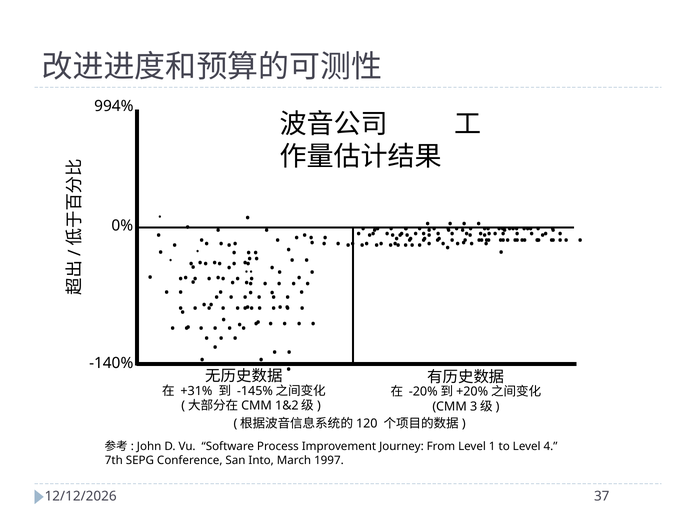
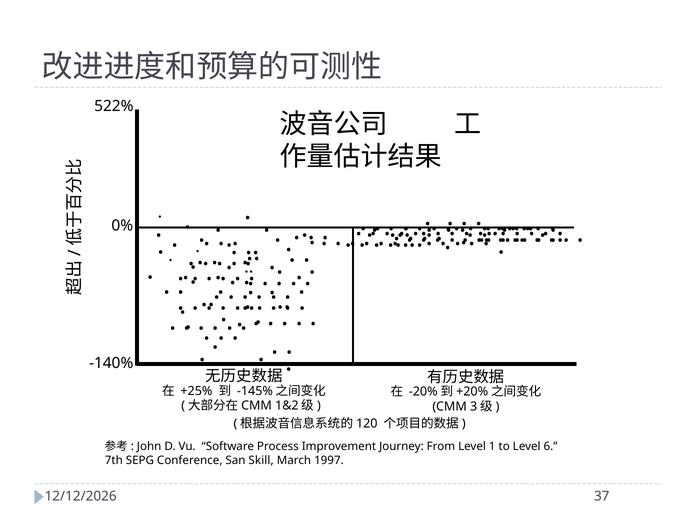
994%: 994% -> 522% (114, 106)
+31%: +31% -> +25% (196, 391)
4: 4 -> 6 (550, 446)
Into: Into -> Skill (261, 460)
